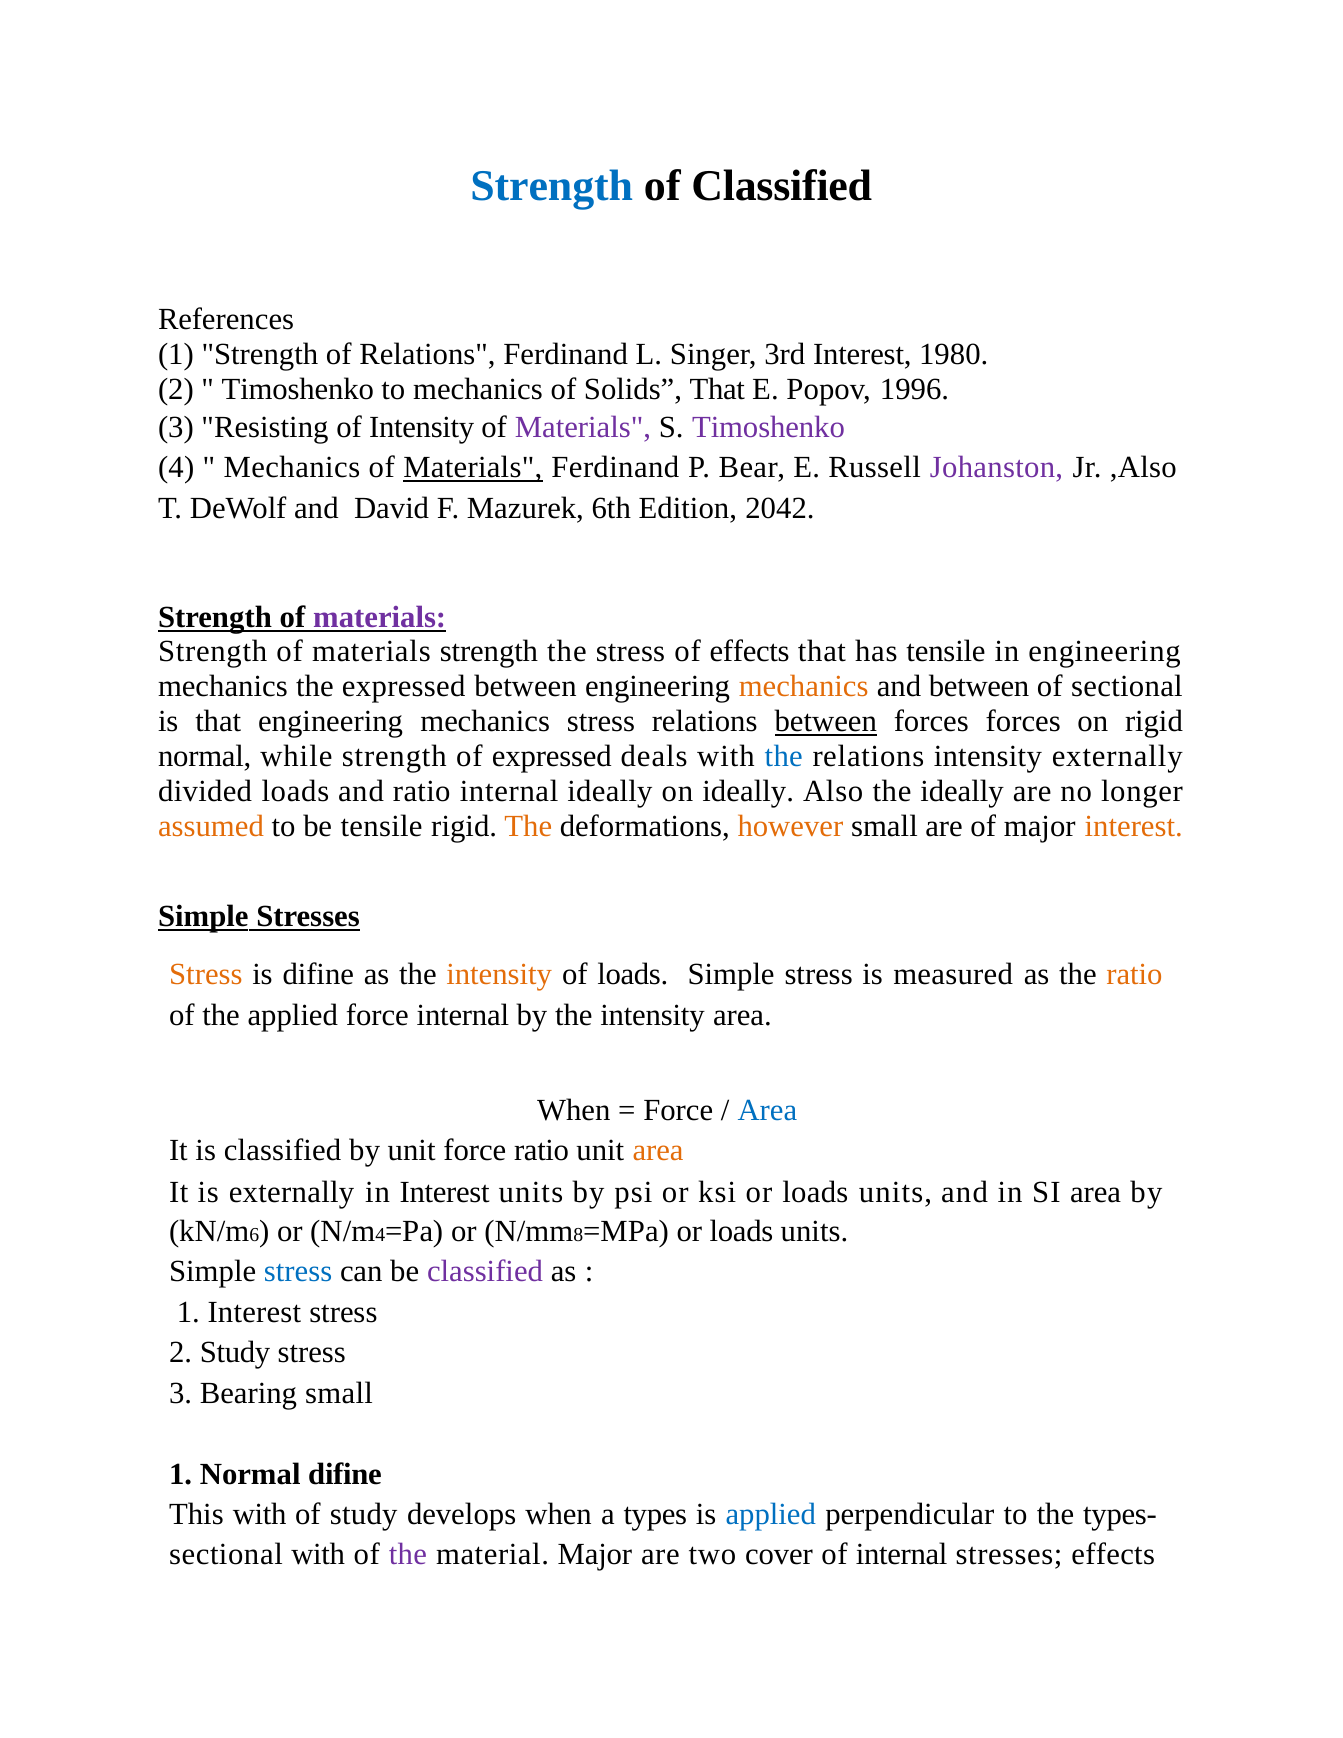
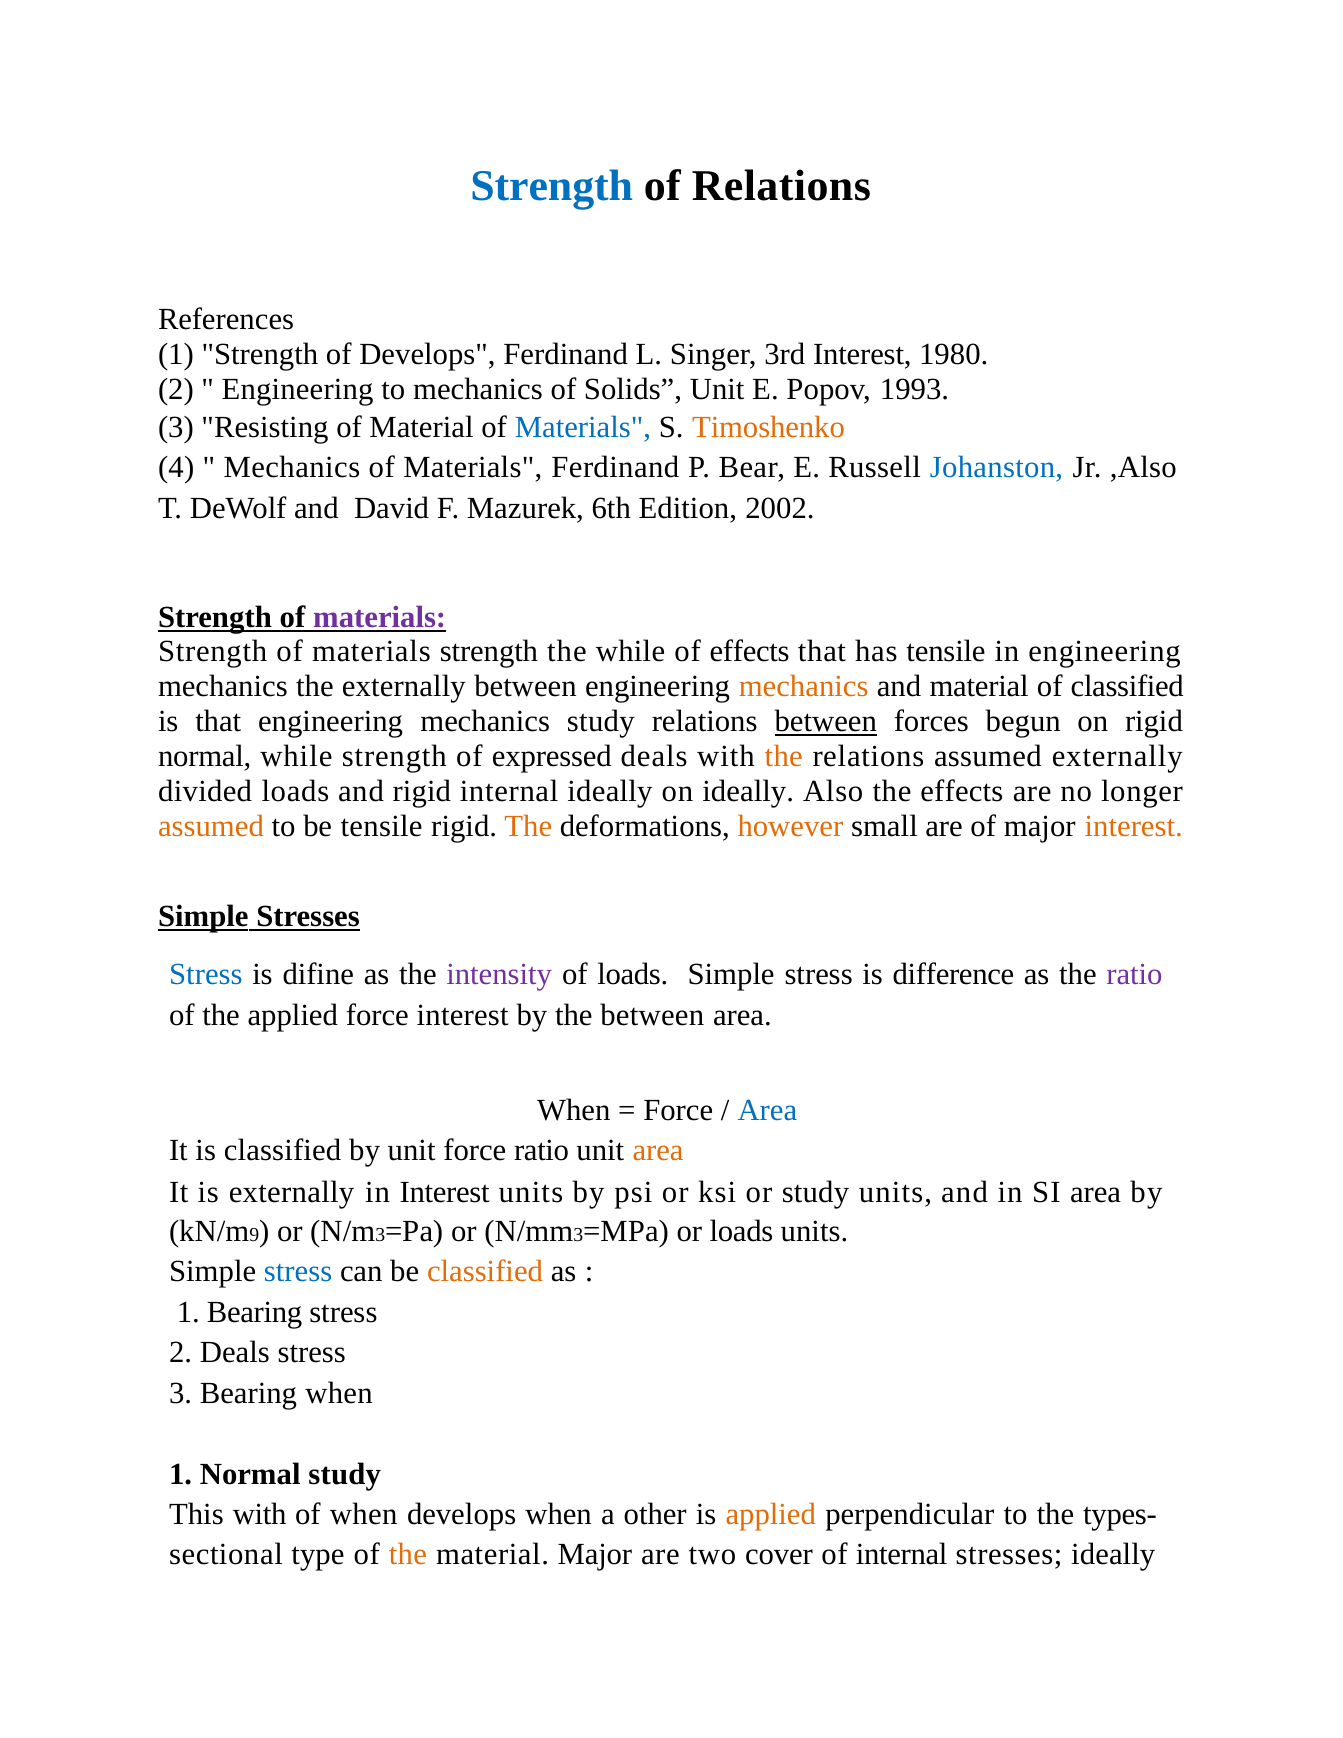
of Classified: Classified -> Relations (781, 186)
of Relations: Relations -> Develops (427, 354)
Timoshenko: Timoshenko -> Engineering (298, 389)
Solids That: That -> Unit (717, 389)
1996: 1996 -> 1993 (915, 389)
of Intensity: Intensity -> Material (422, 427)
Materials colour: purple -> blue (583, 427)
Timoshenko colour: purple -> orange (768, 427)
Materials underline: present -> none (473, 468)
Johanston colour: purple -> blue (997, 468)
2042: 2042 -> 2002 (780, 508)
the stress: stress -> while (630, 651)
the expressed: expressed -> externally (404, 686)
and between: between -> material (979, 686)
of sectional: sectional -> classified (1127, 686)
mechanics stress: stress -> study (601, 721)
forces forces: forces -> begun (1023, 721)
the colour: blue -> orange (784, 756)
relations intensity: intensity -> assumed (988, 756)
and ratio: ratio -> rigid (422, 791)
the ideally: ideally -> effects (962, 791)
Stress colour: orange -> blue (206, 975)
intensity colour: orange -> purple (499, 975)
measured: measured -> difference (953, 975)
ratio colour: orange -> purple (1134, 975)
force internal: internal -> interest (463, 1015)
by the intensity: intensity -> between (652, 1015)
ksi or loads: loads -> study (815, 1193)
6: 6 -> 9 (254, 1235)
4: 4 -> 3 (380, 1235)
8: 8 -> 3 (578, 1235)
classified colour: purple -> orange (485, 1272)
1 Interest: Interest -> Bearing (255, 1312)
2 Study: Study -> Deals (235, 1353)
Bearing small: small -> when (339, 1393)
Normal difine: difine -> study (345, 1474)
of study: study -> when (364, 1515)
types: types -> other (655, 1515)
applied colour: blue -> orange (771, 1515)
sectional with: with -> type (318, 1555)
the colour: purple -> orange (408, 1555)
stresses effects: effects -> ideally (1113, 1555)
